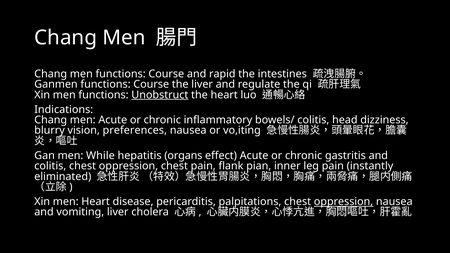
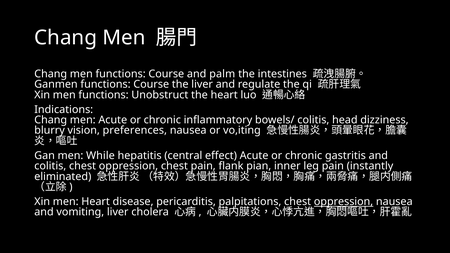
rapid: rapid -> palm (222, 74)
Unobstruct underline: present -> none (160, 95)
organs: organs -> central (183, 156)
